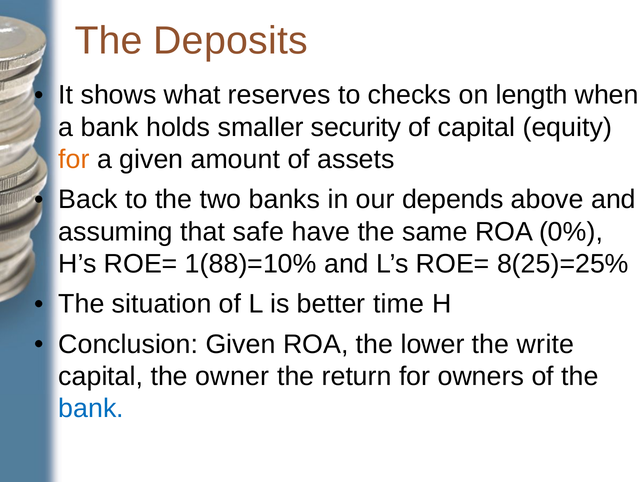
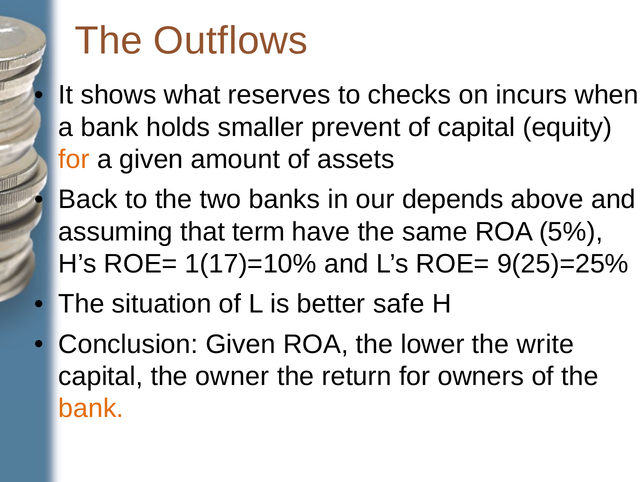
Deposits: Deposits -> Outflows (231, 41)
length: length -> incurs (532, 95)
security: security -> prevent (356, 127)
safe: safe -> term (259, 232)
0%: 0% -> 5% (571, 232)
1(88)=10%: 1(88)=10% -> 1(17)=10% (251, 264)
8(25)=25%: 8(25)=25% -> 9(25)=25% (563, 264)
time: time -> safe (399, 304)
bank colour: blue -> orange (91, 409)
